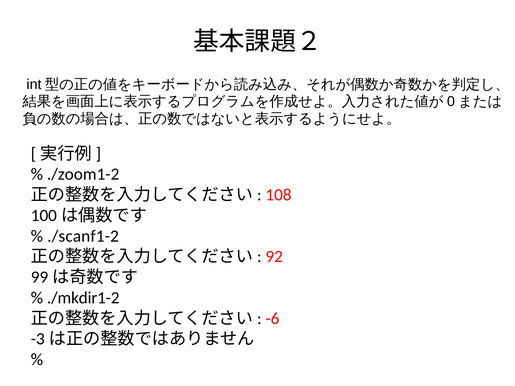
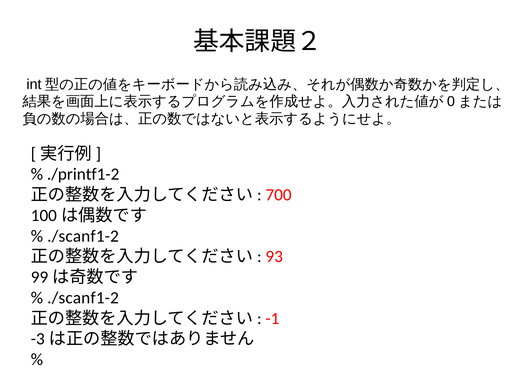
./zoom1-2: ./zoom1-2 -> ./printf1-2 (83, 174)
108: 108 -> 700 (279, 195)
92: 92 -> 93 (274, 257)
./mkdir1-2: ./mkdir1-2 -> ./scanf1-2 (83, 298)
-6: -6 -> -1 (272, 319)
